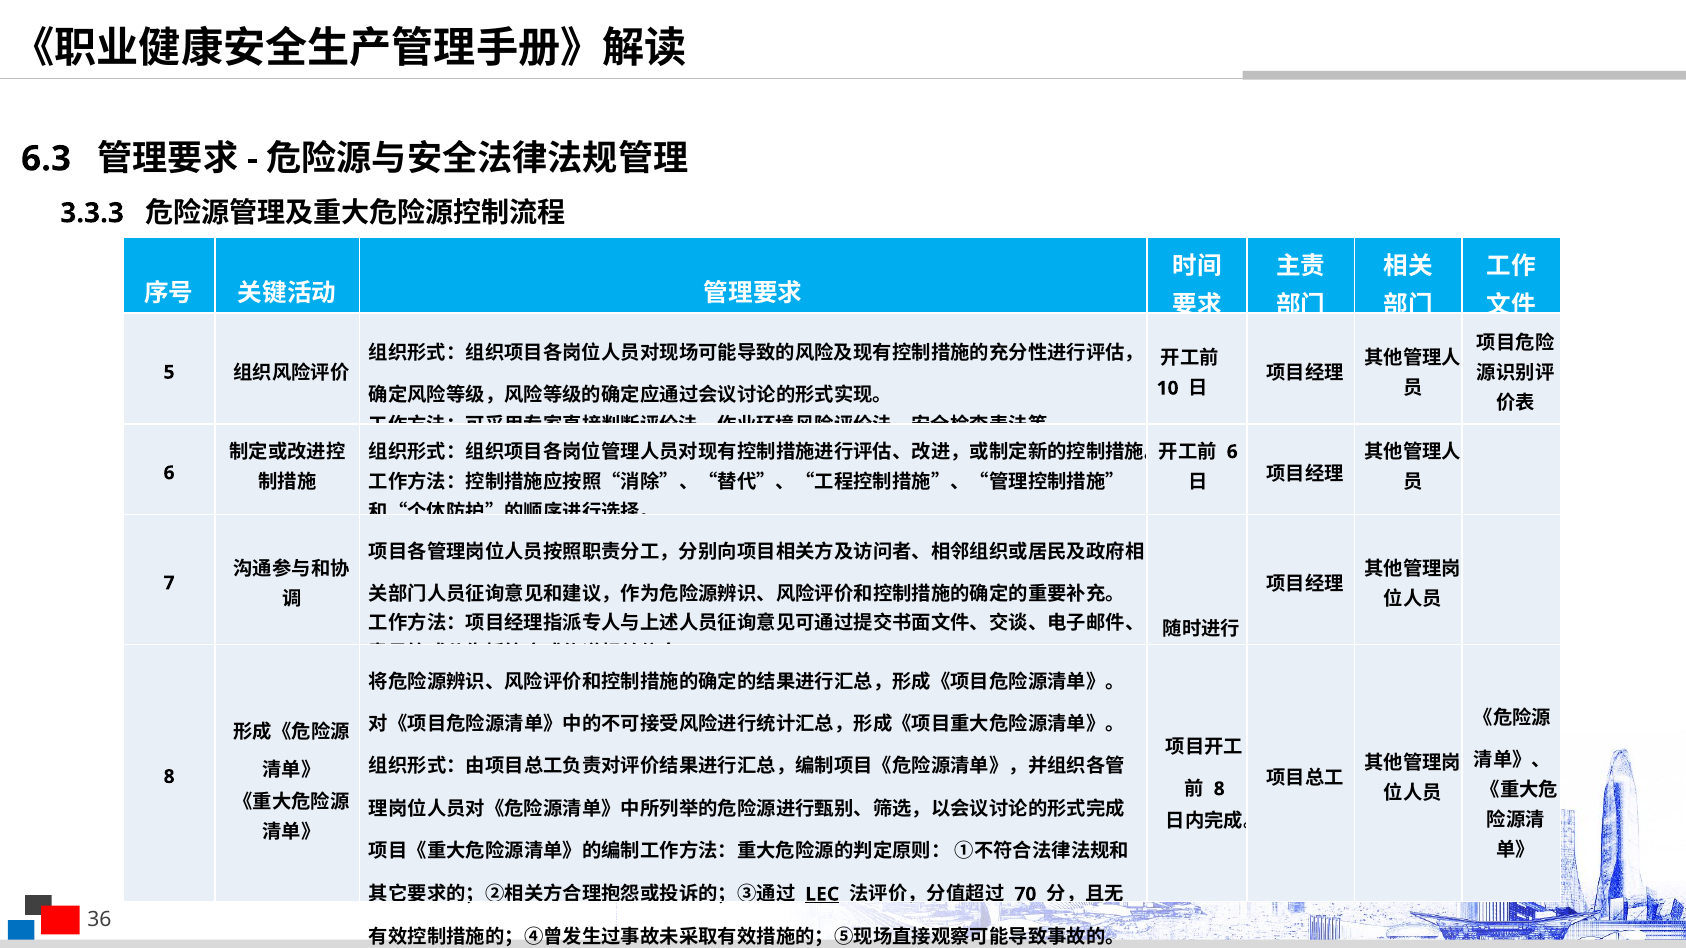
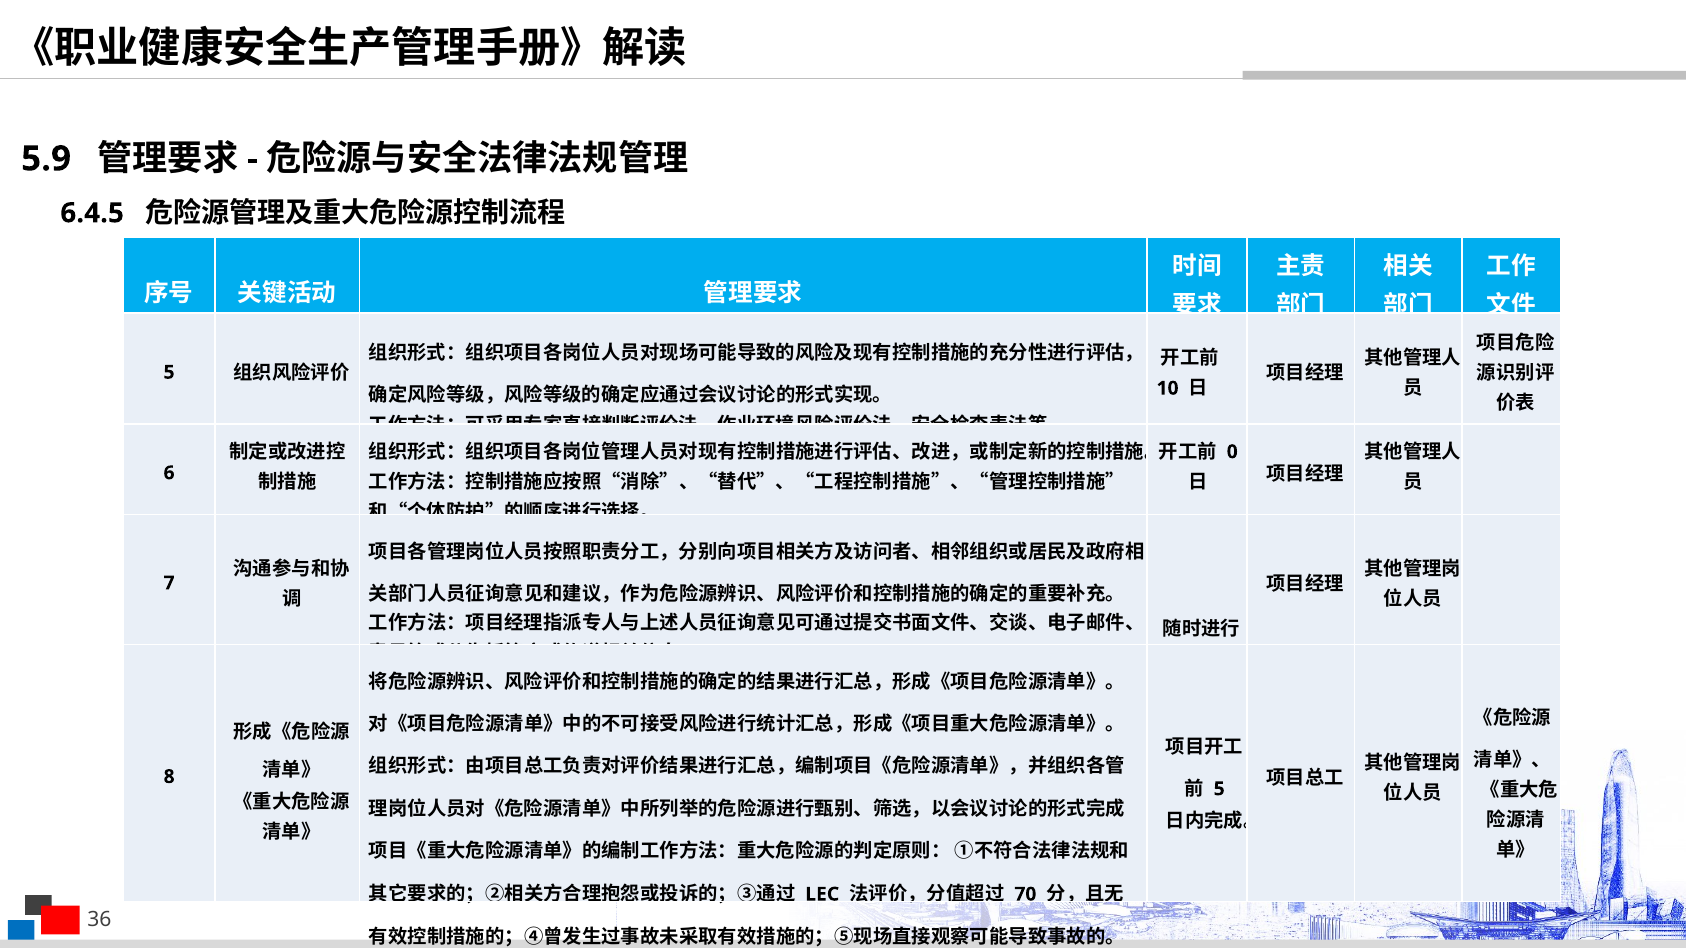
6.3: 6.3 -> 5.9 (46, 159)
3.3.3: 3.3.3 -> 6.4.5 (92, 213)
6: 6 -> 0 (1232, 452)
8: 8 -> 5 (1219, 789)
LEC underline: present -> none (822, 895)
